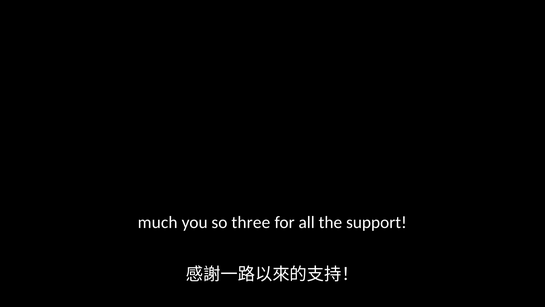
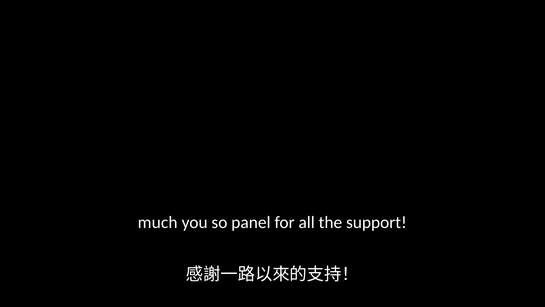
three: three -> panel (251, 222)
